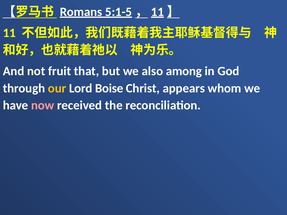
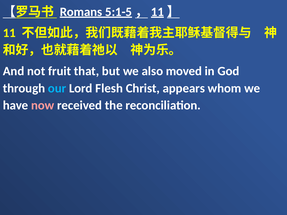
among: among -> moved (184, 71)
our colour: yellow -> light blue (57, 88)
Boise: Boise -> Flesh (109, 88)
